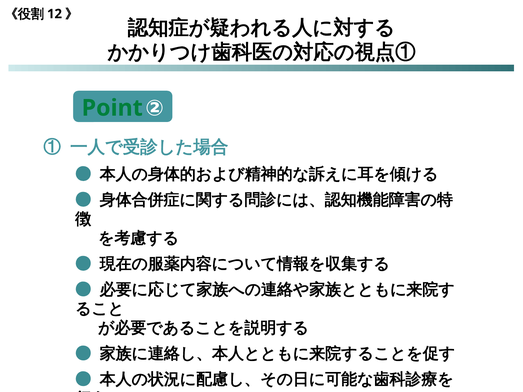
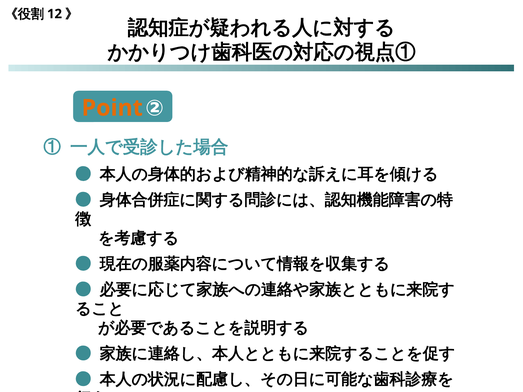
Point colour: green -> orange (112, 108)
